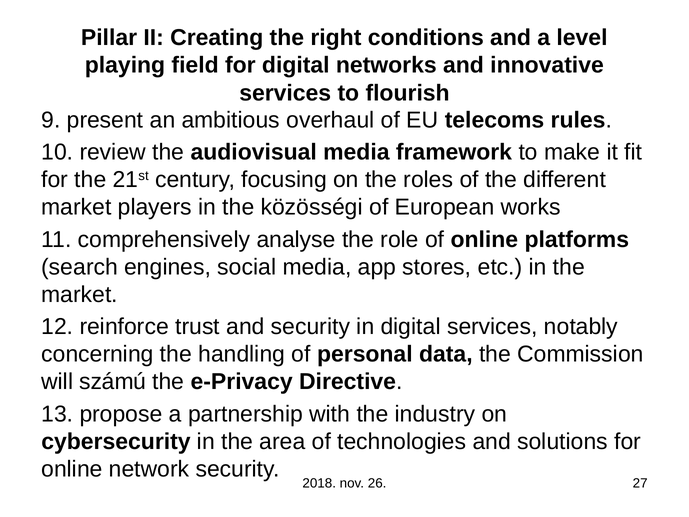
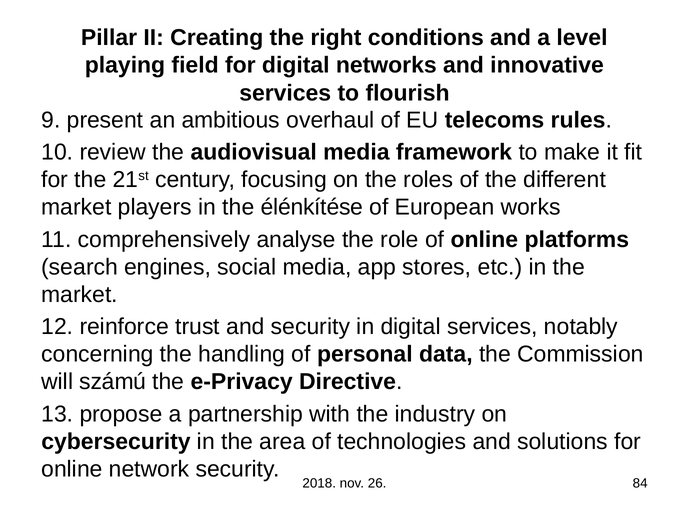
közösségi: közösségi -> élénkítése (312, 207)
27: 27 -> 84 (640, 483)
